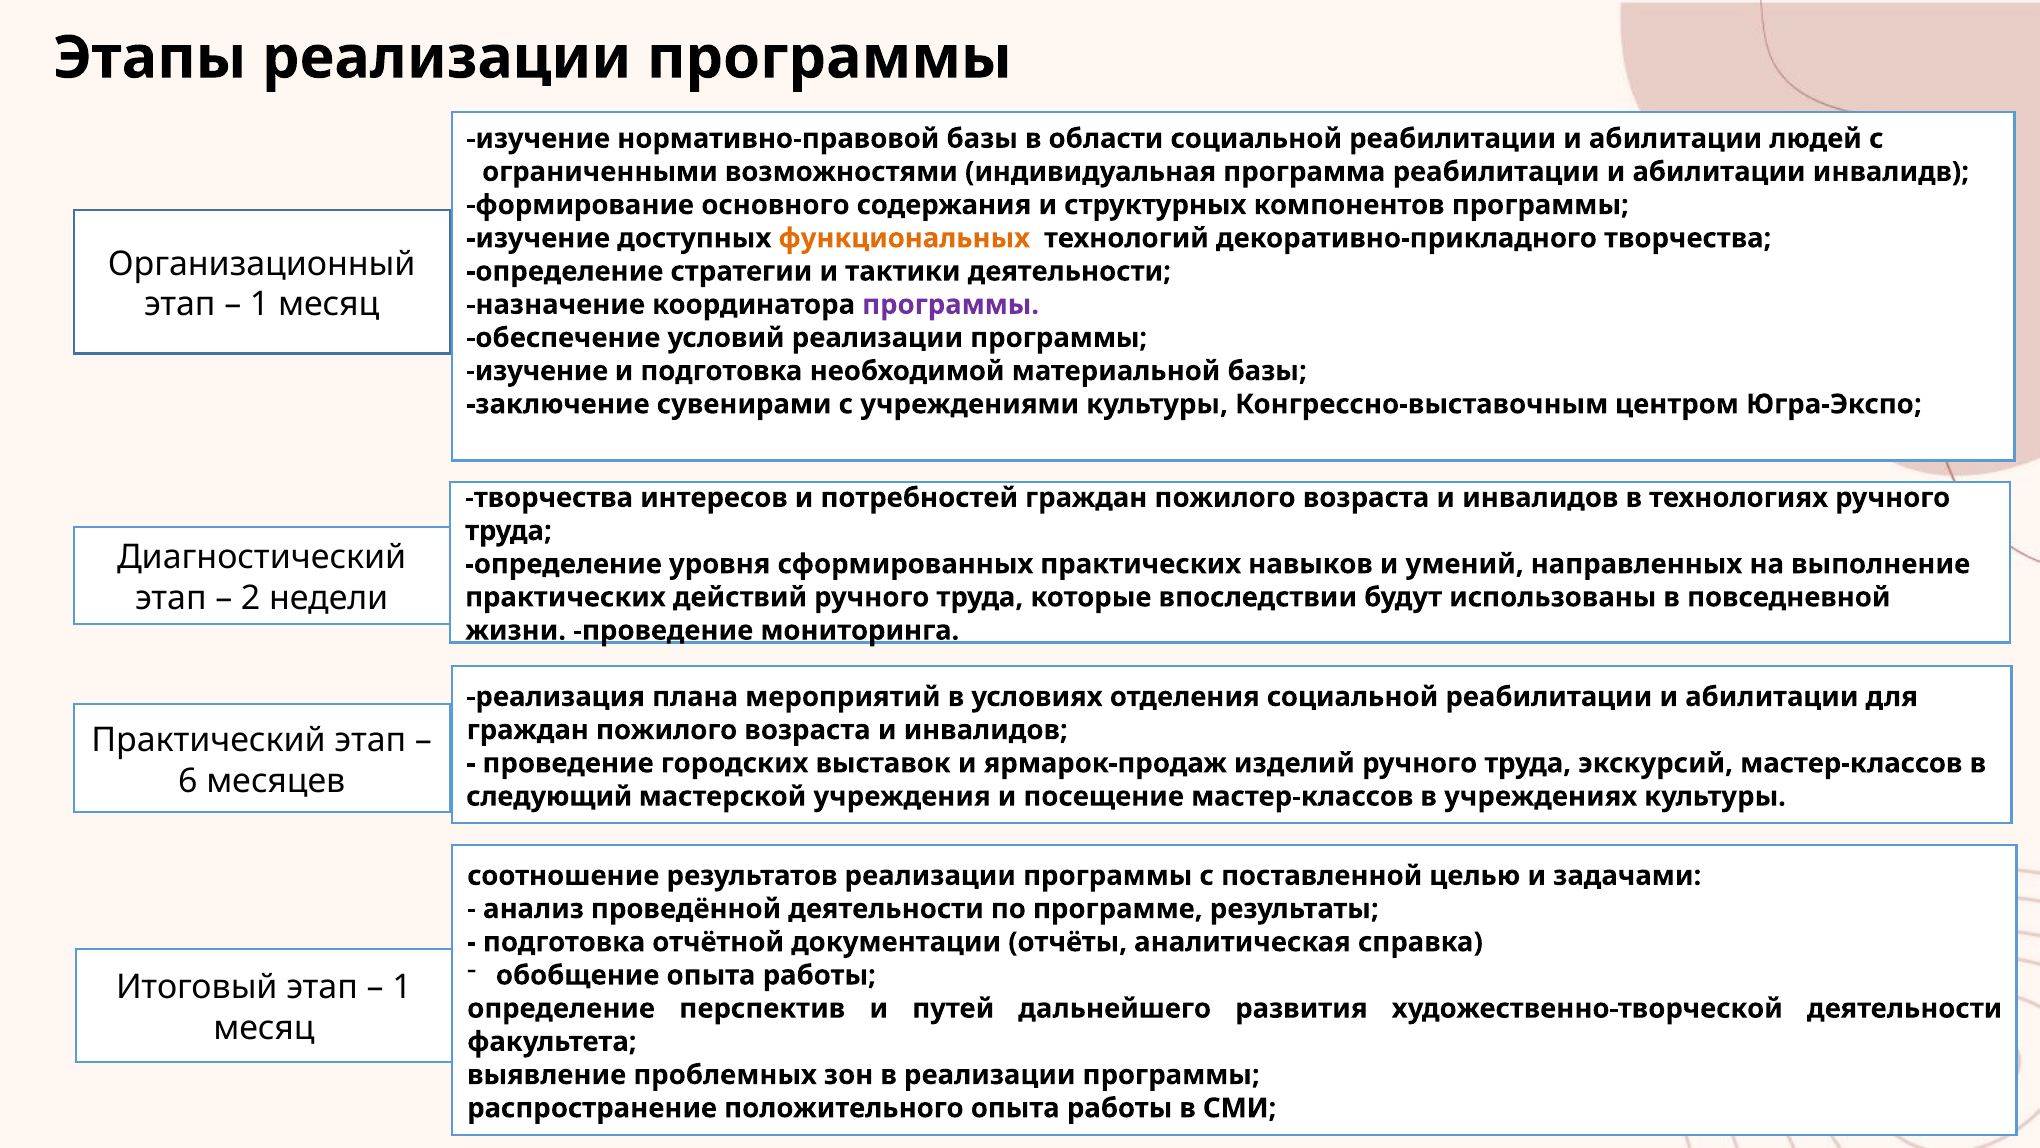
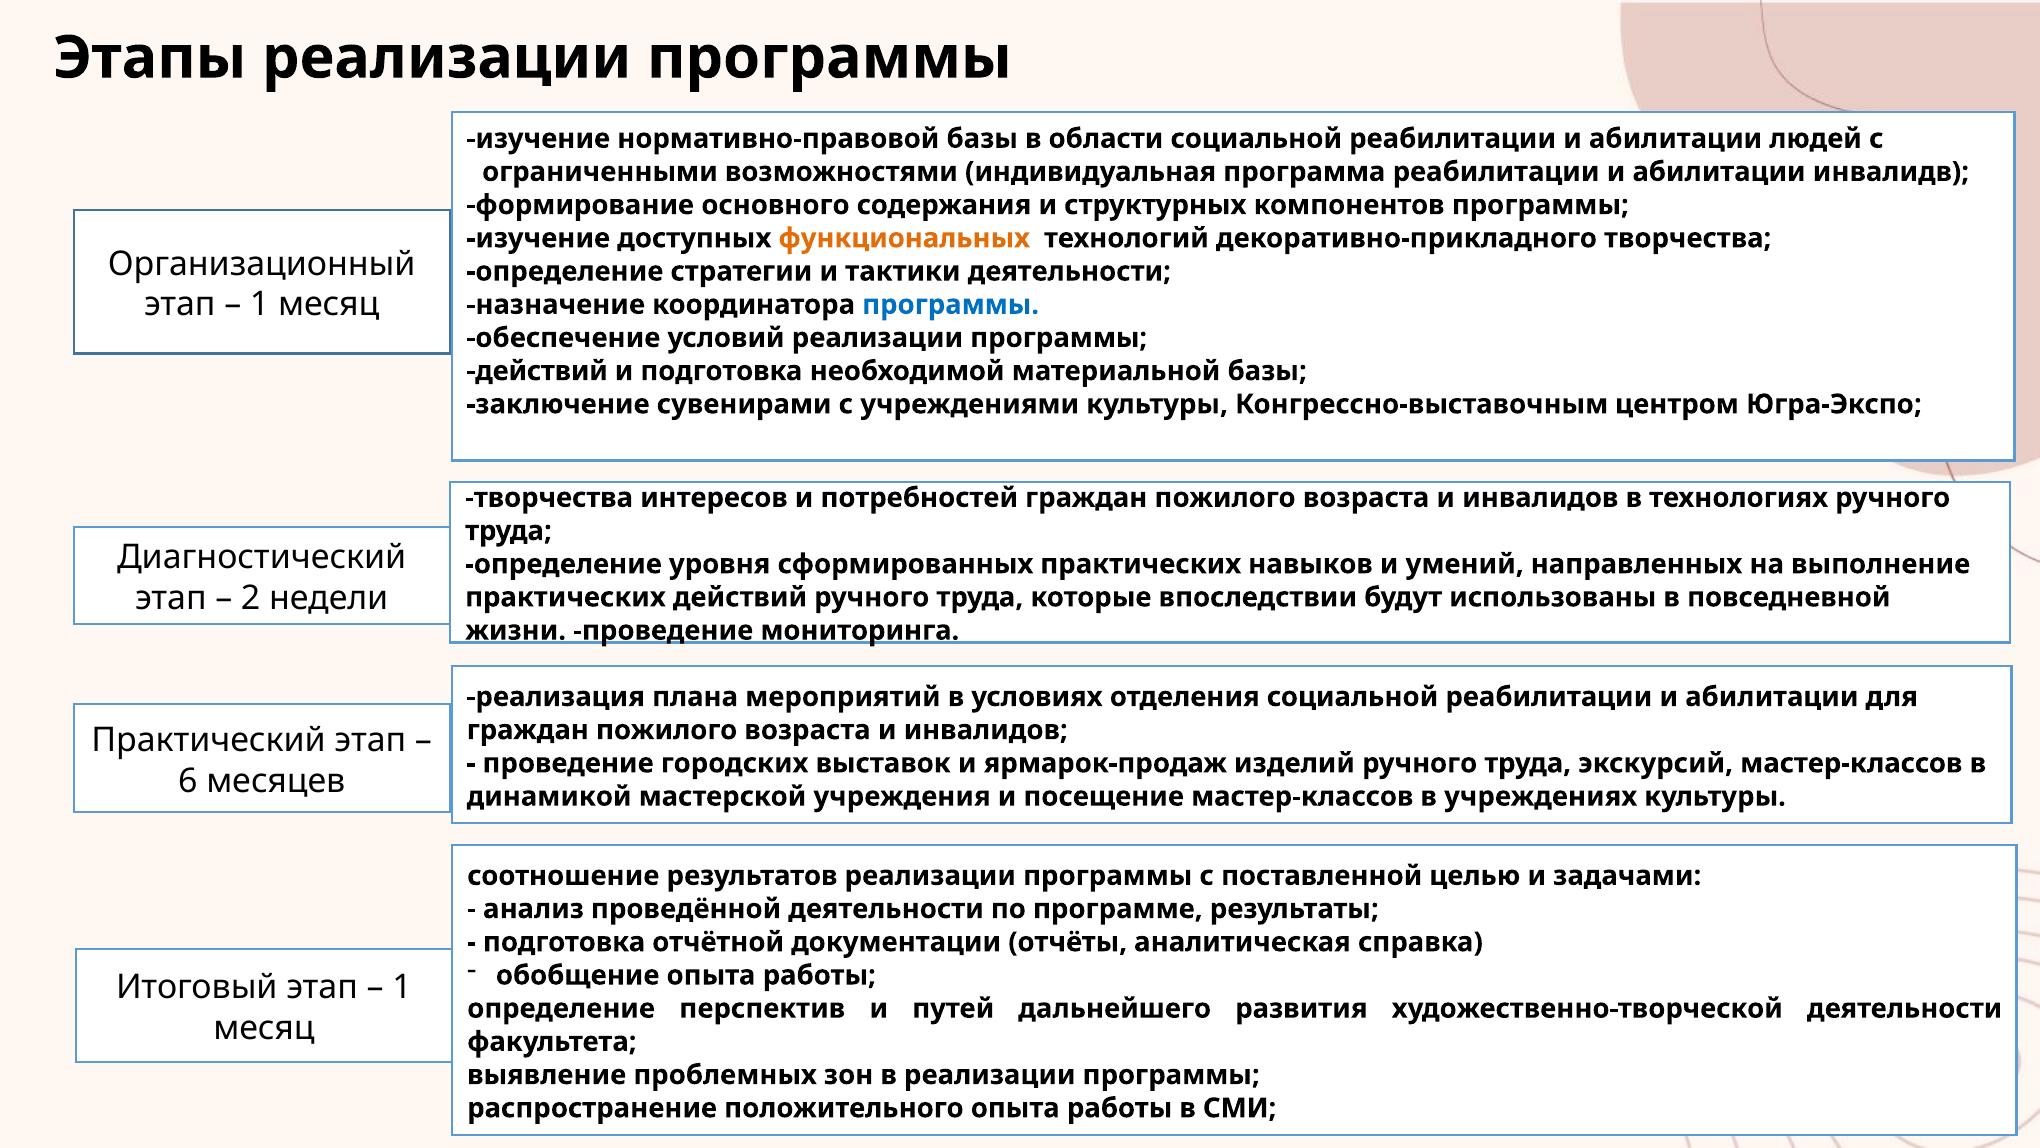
программы colour: purple -> blue (951, 305)
изучение: изучение -> действий (537, 371)
следующий: следующий -> динамикой (549, 796)
